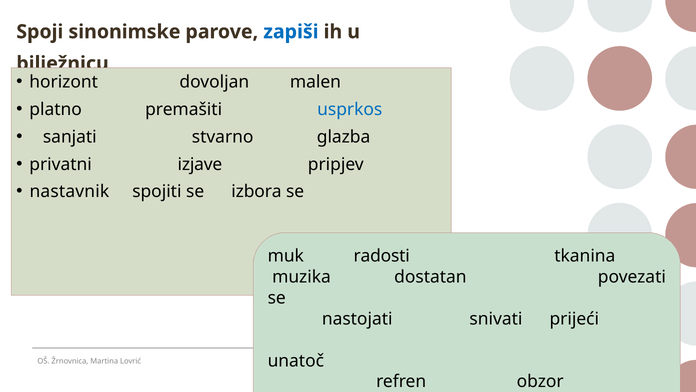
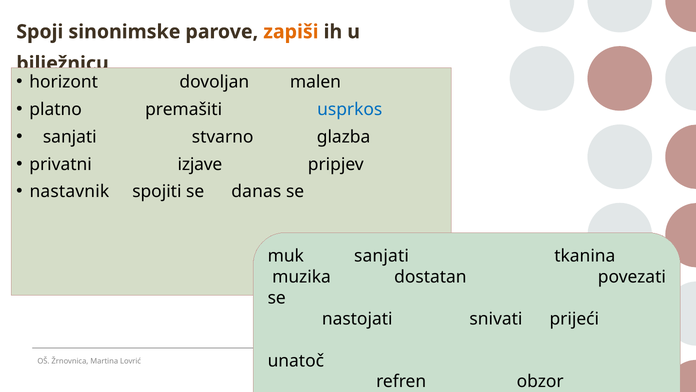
zapiši colour: blue -> orange (291, 32)
izbora: izbora -> danas (256, 191)
muk radosti: radosti -> sanjati (381, 256)
